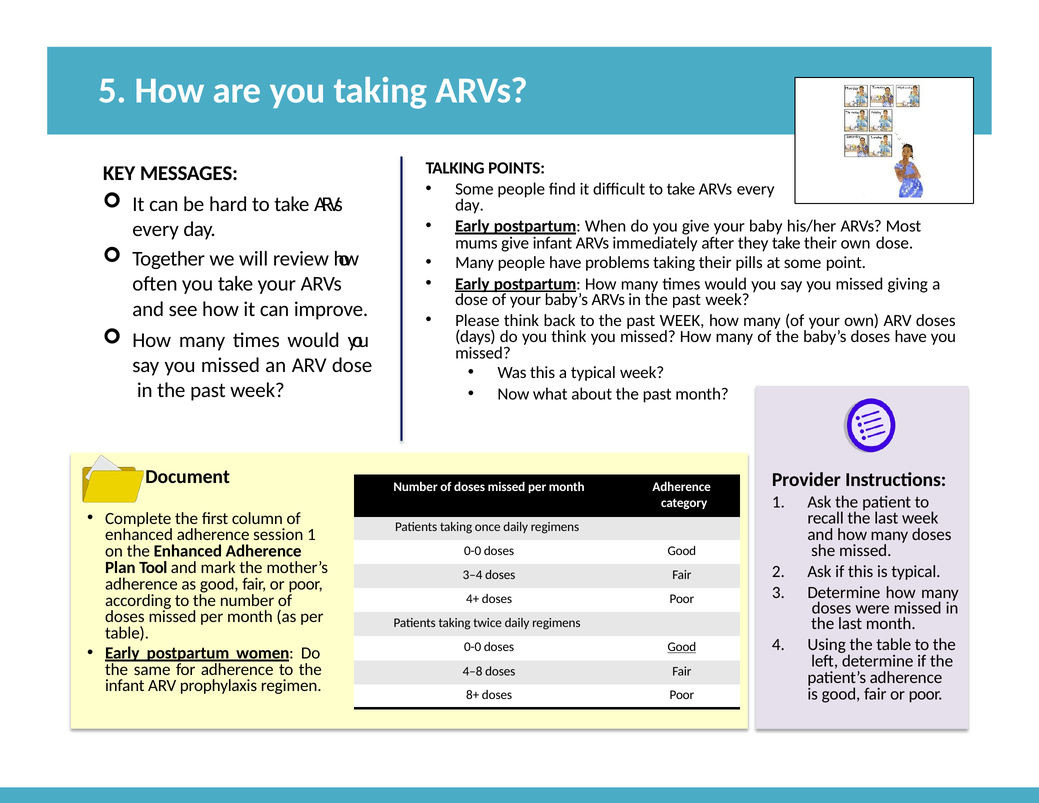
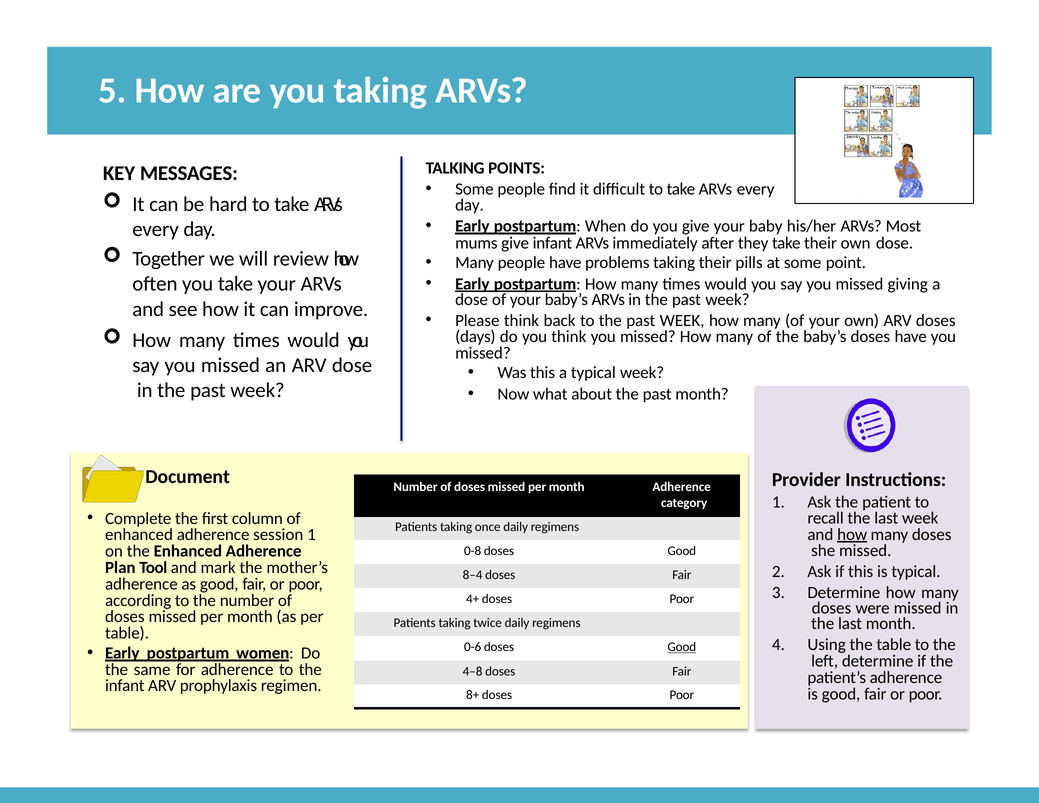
how underline: none -> present (852, 534)
0-0: 0-0 -> 0-8 (473, 551)
3–4: 3–4 -> 8–4 (473, 575)
0-0: 0-0 -> 0-6 (473, 647)
